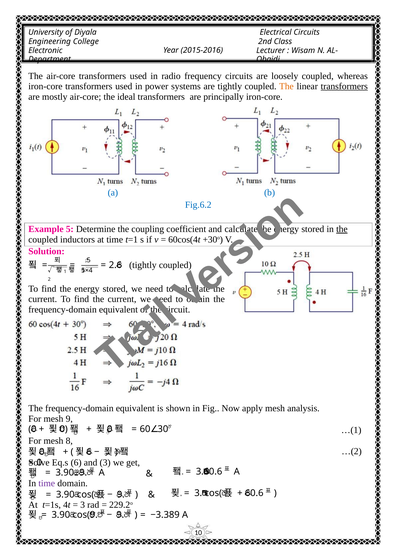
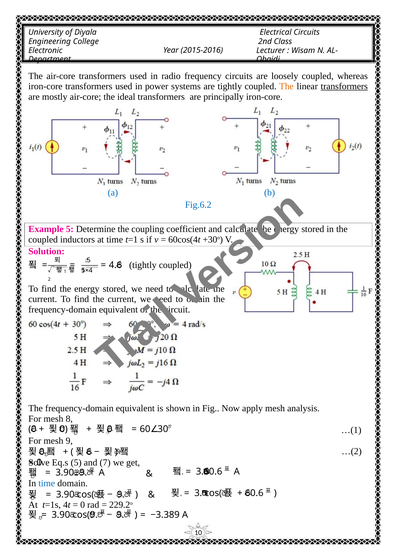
the underline: present -> none (342, 229)
2: 2 -> 4 (113, 265)
mesh 9: 9 -> 8 (69, 418)
mesh 8: 8 -> 9 (69, 441)
Eq.s 6: 6 -> 5 (76, 462)
and 3: 3 -> 7 (105, 462)
time colour: purple -> blue (47, 483)
3: 3 -> 0 (83, 505)
